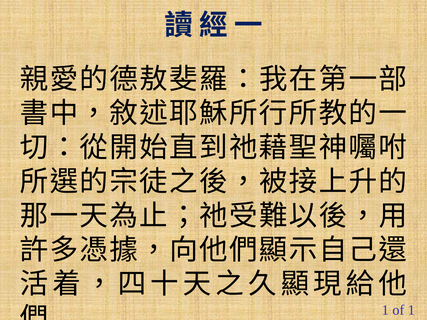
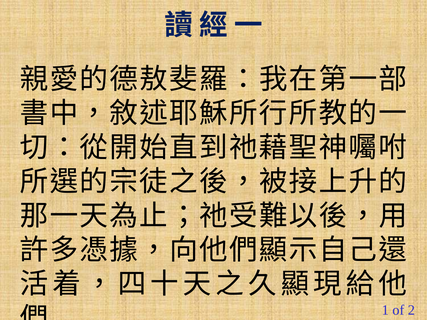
of 1: 1 -> 2 (411, 310)
